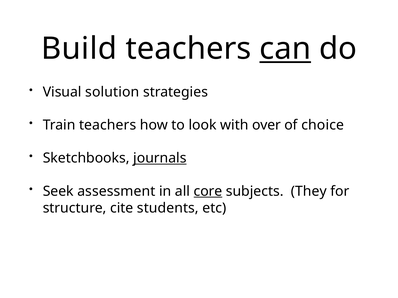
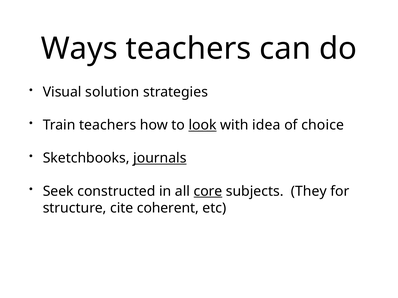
Build: Build -> Ways (79, 49)
can underline: present -> none (285, 49)
look underline: none -> present (203, 125)
over: over -> idea (266, 125)
assessment: assessment -> constructed (116, 192)
students: students -> coherent (168, 208)
